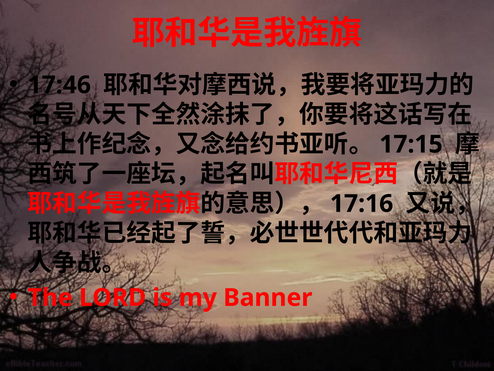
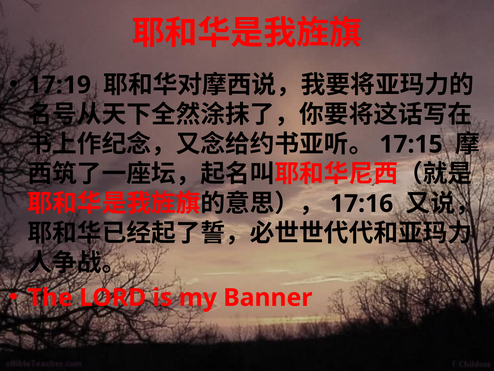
17:46: 17:46 -> 17:19 (59, 85)
